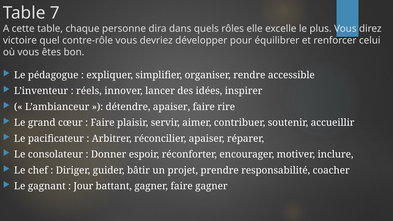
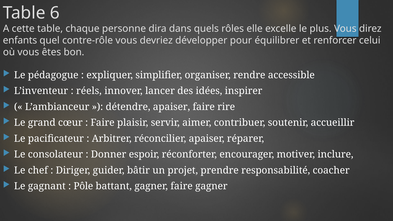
7: 7 -> 6 (55, 13)
victoire: victoire -> enfants (20, 40)
Jour: Jour -> Pôle (83, 186)
